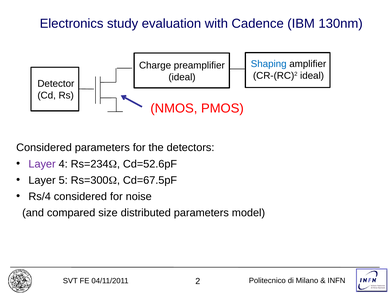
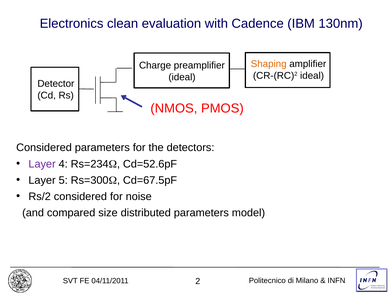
study: study -> clean (123, 24)
Shaping colour: blue -> orange (269, 64)
Rs/4: Rs/4 -> Rs/2 (40, 197)
